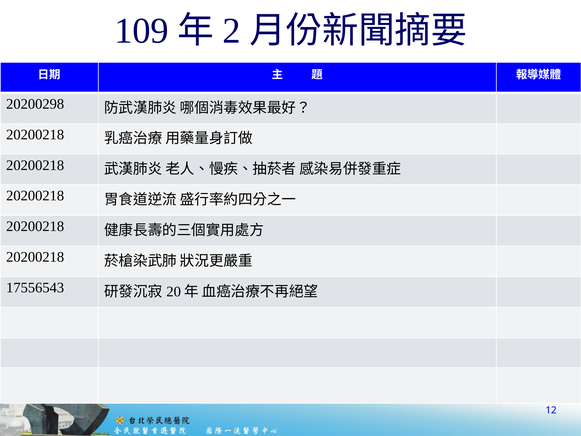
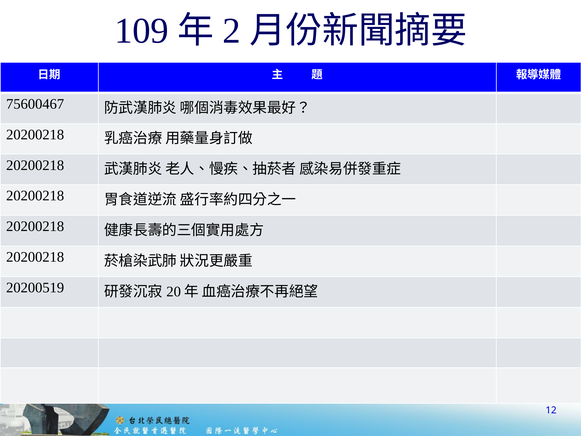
20200298: 20200298 -> 75600467 (35, 104)
17556543: 17556543 -> 20200519 (35, 288)
